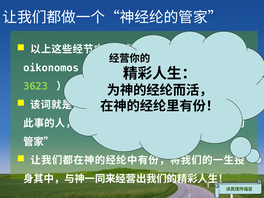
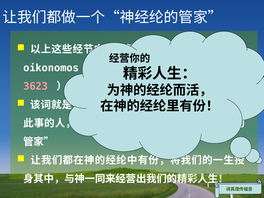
3623 colour: light green -> pink (36, 86)
